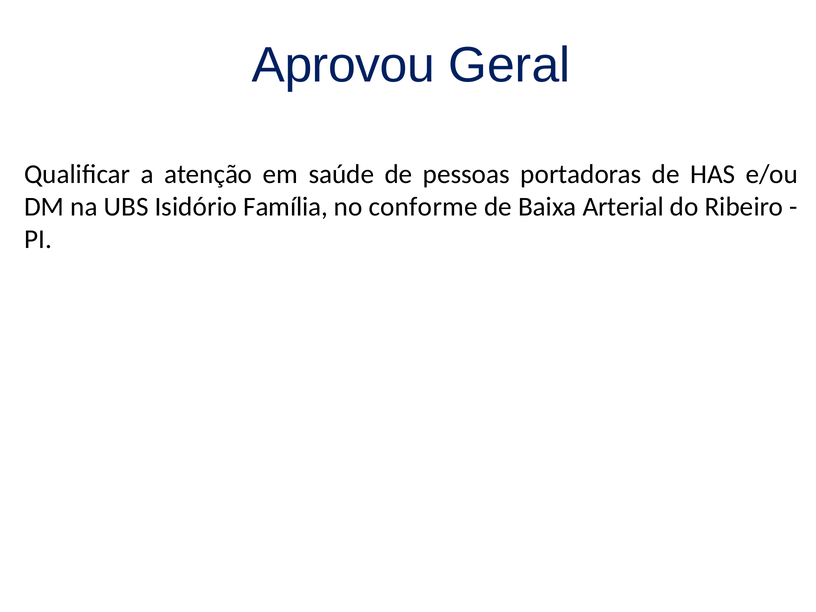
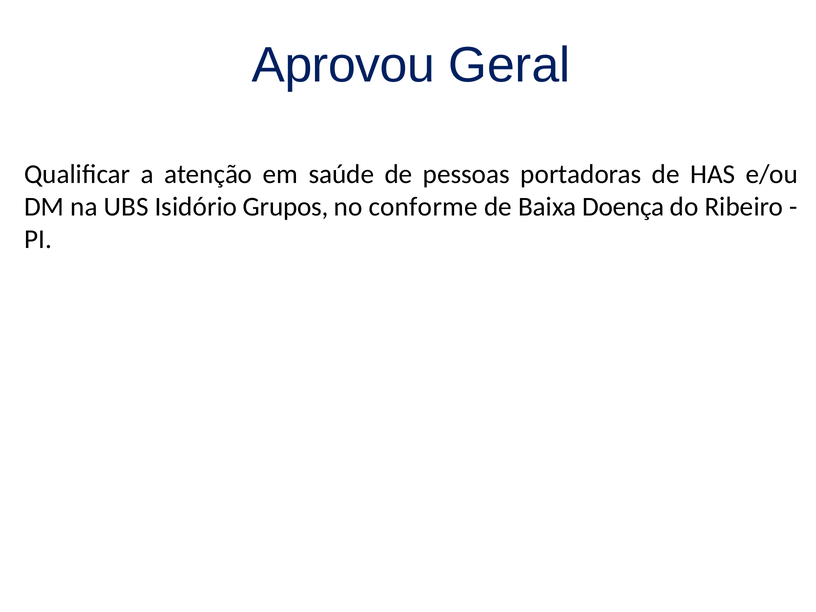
Família: Família -> Grupos (286, 207)
Arterial: Arterial -> Doença (623, 207)
